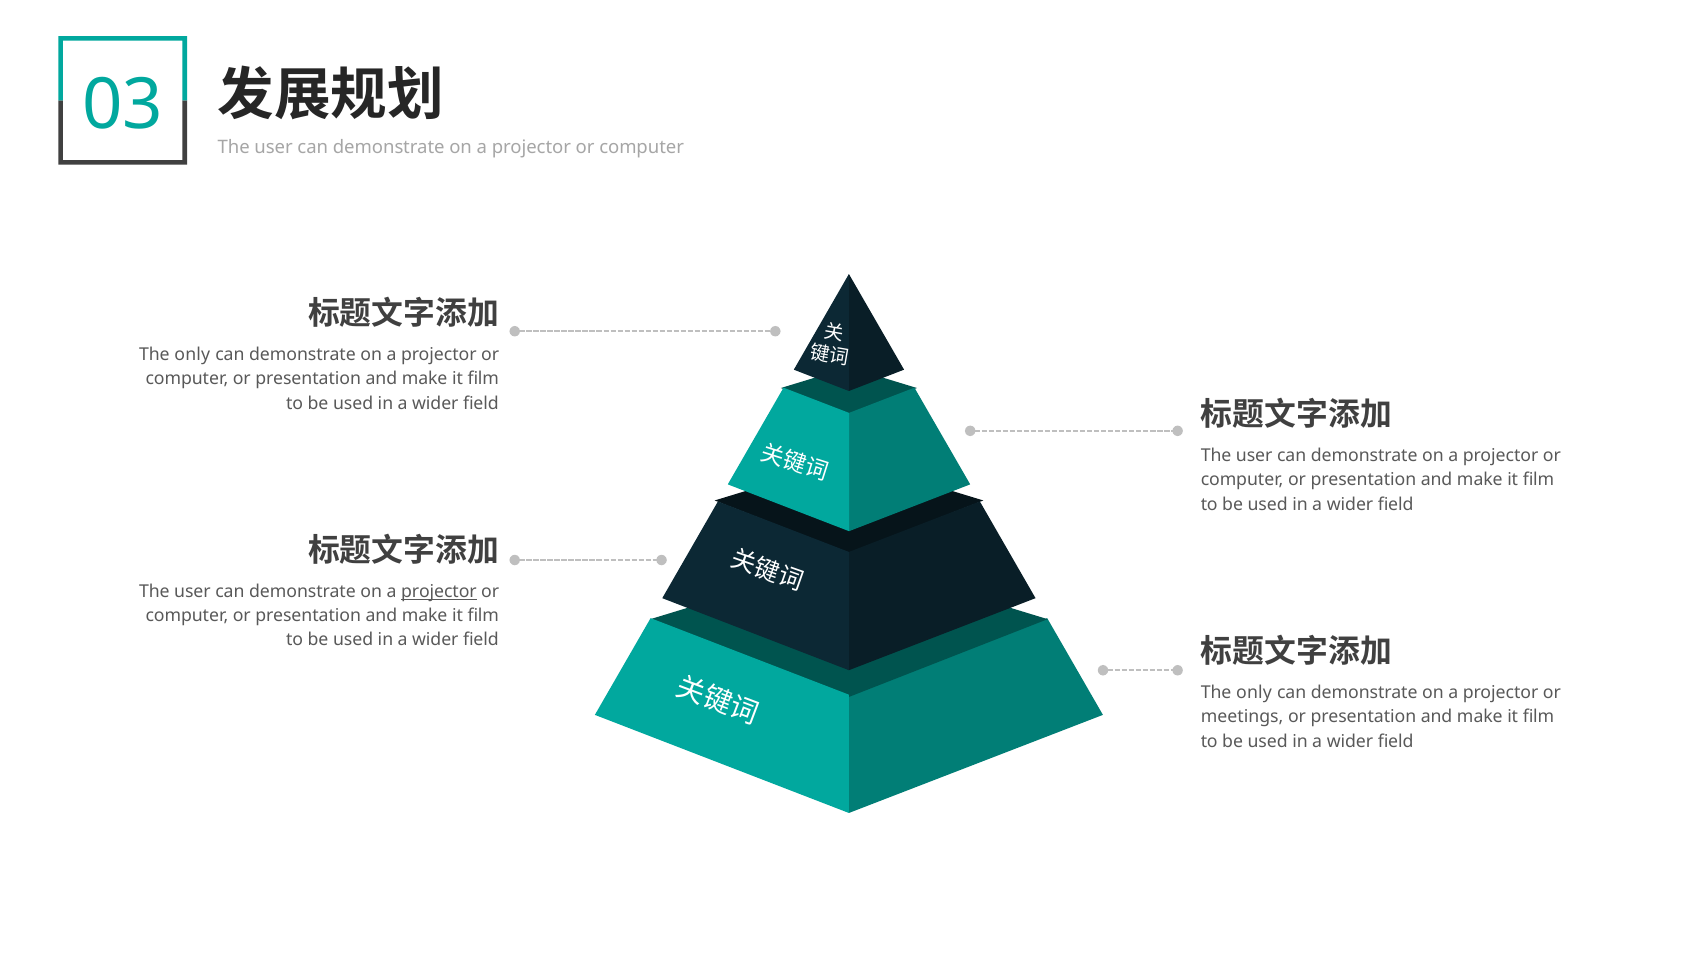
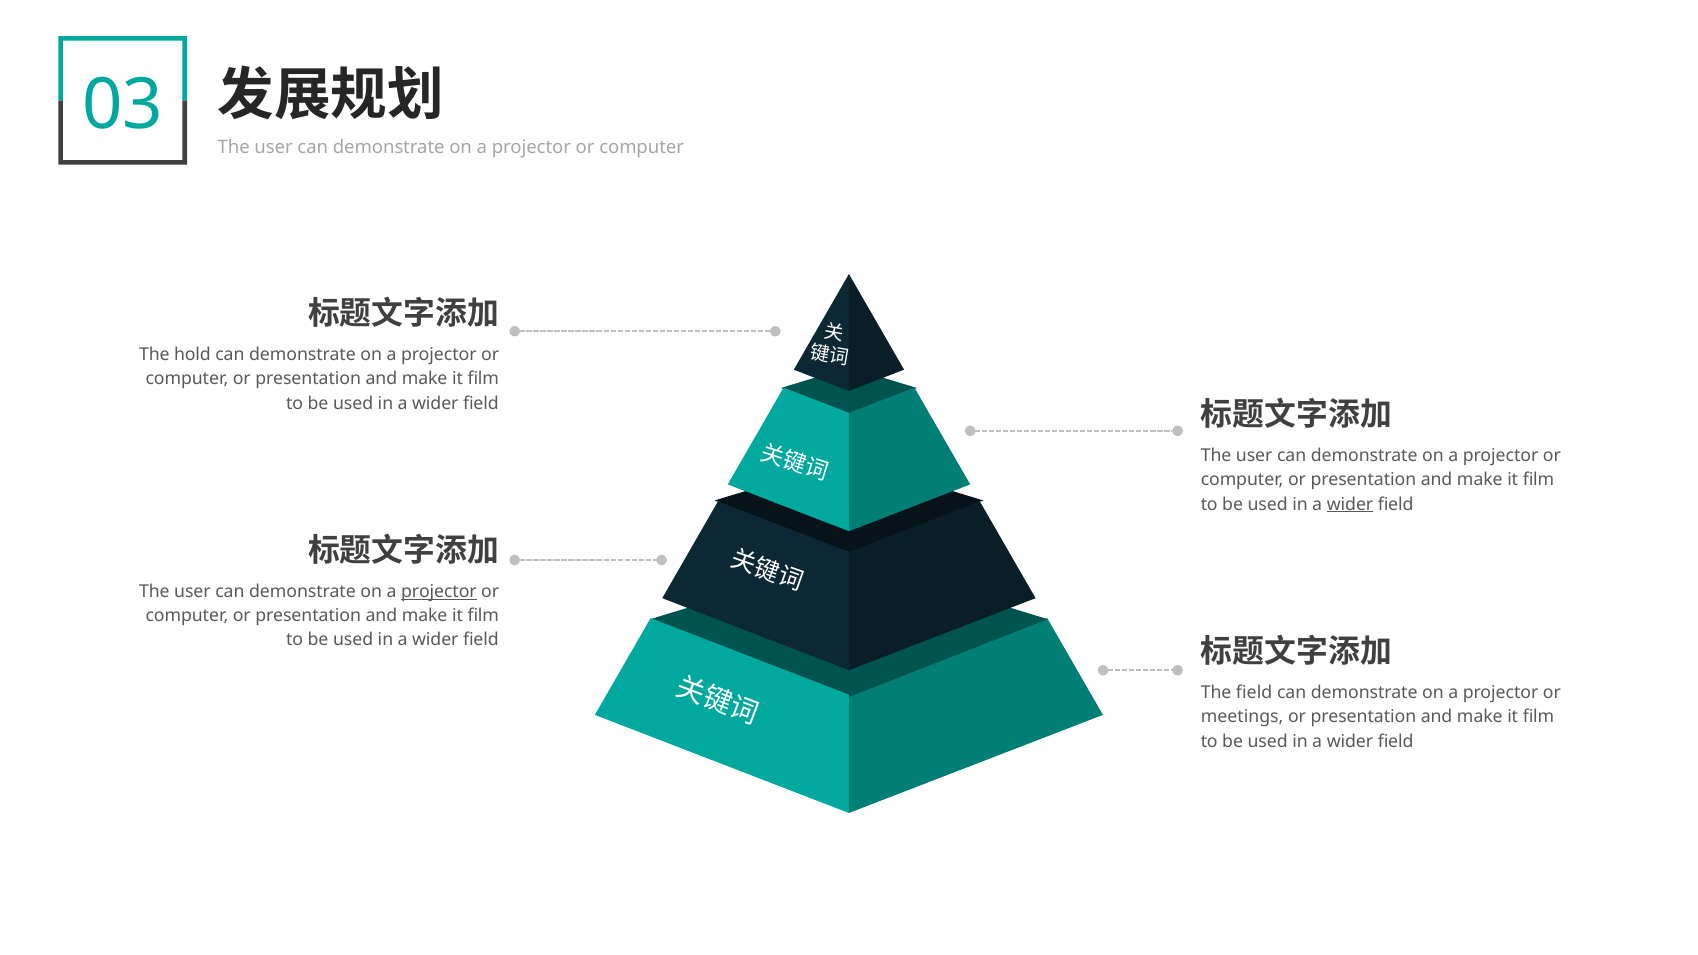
only: only -> hold (192, 355)
wider underline: none -> present (1350, 504)
only: only -> field (1254, 693)
